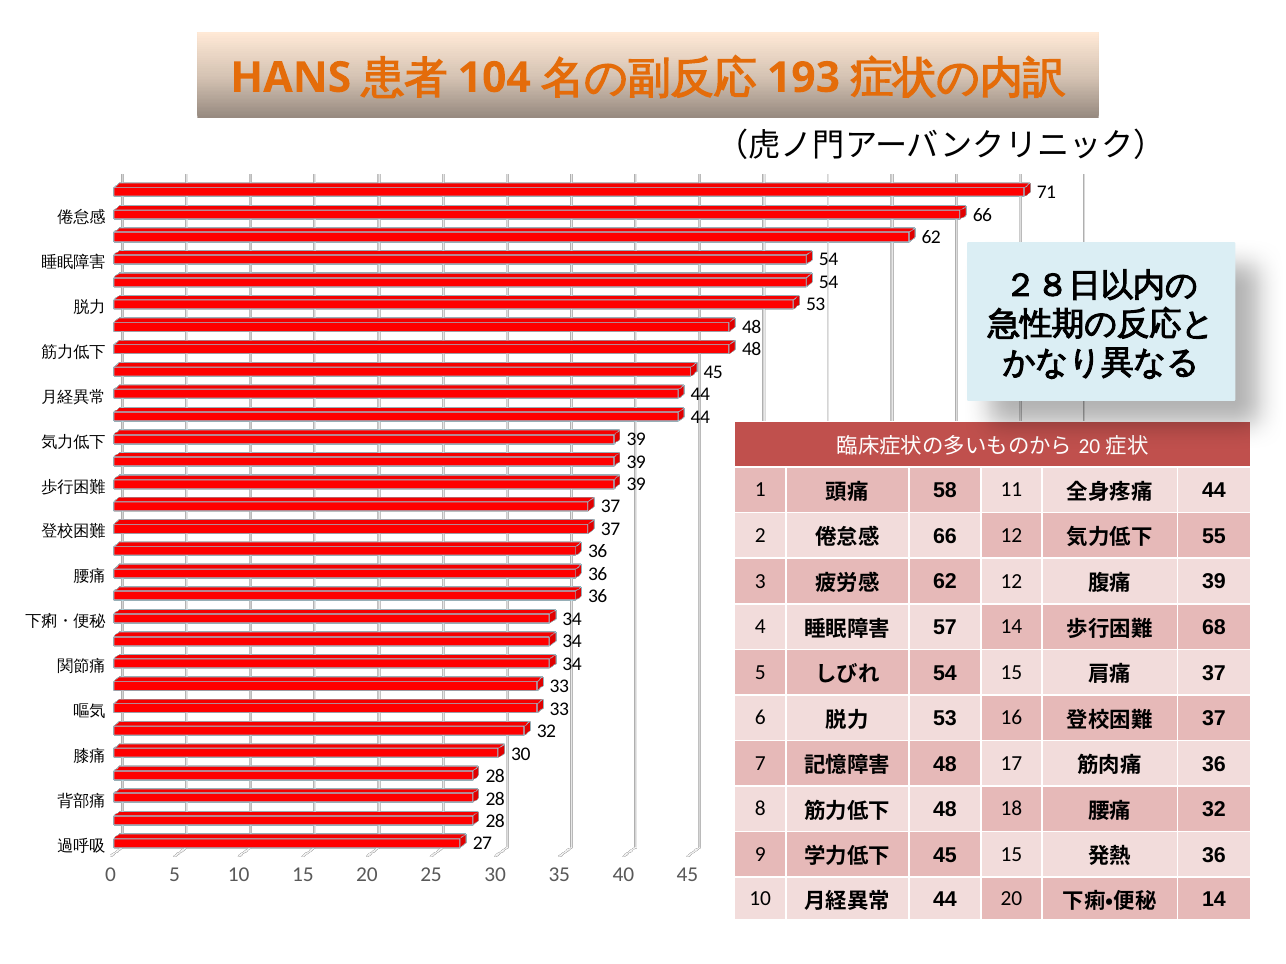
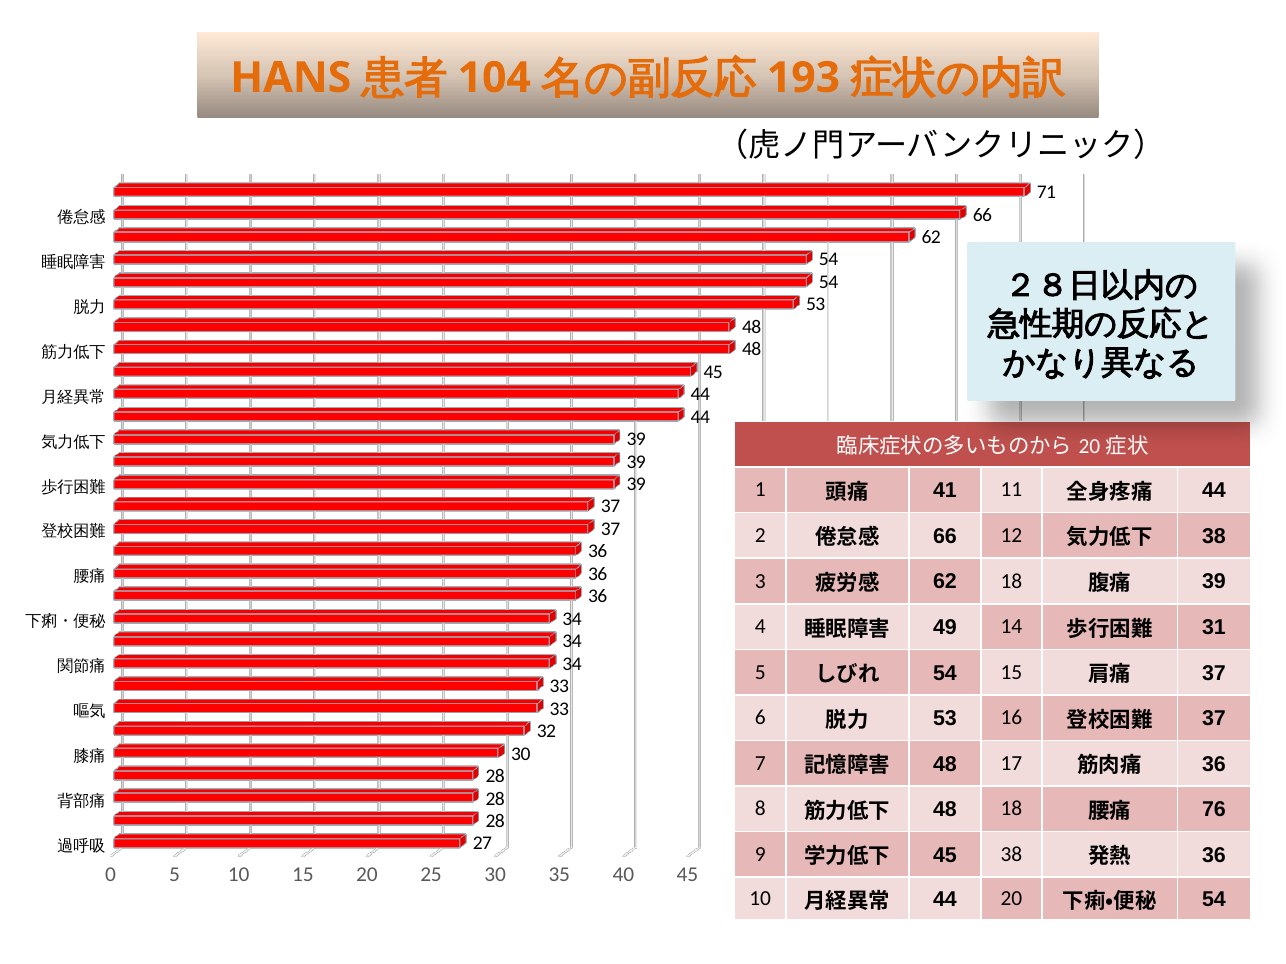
58: 58 -> 41 (945, 491)
55: 55 -> 38 (1214, 536)
62 12: 12 -> 18 (1011, 581)
57: 57 -> 49 (945, 628)
68: 68 -> 31 (1214, 628)
32: 32 -> 76 (1214, 810)
45 15: 15 -> 38 (1011, 855)
14: 14 -> 54 (1214, 900)
